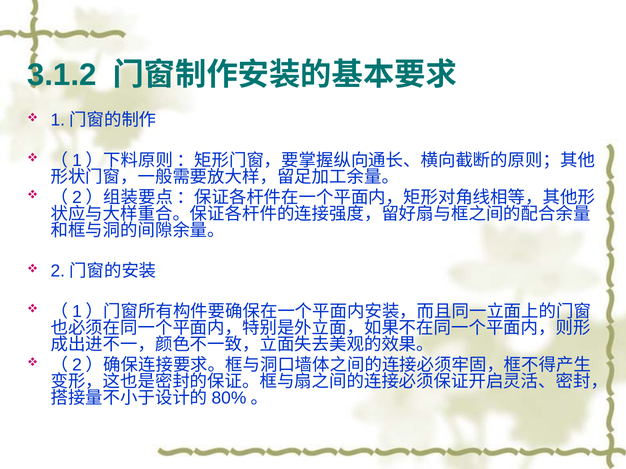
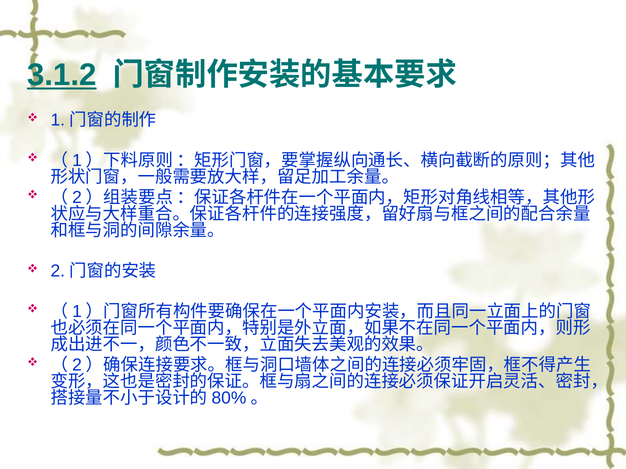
3.1.2 underline: none -> present (62, 75)
